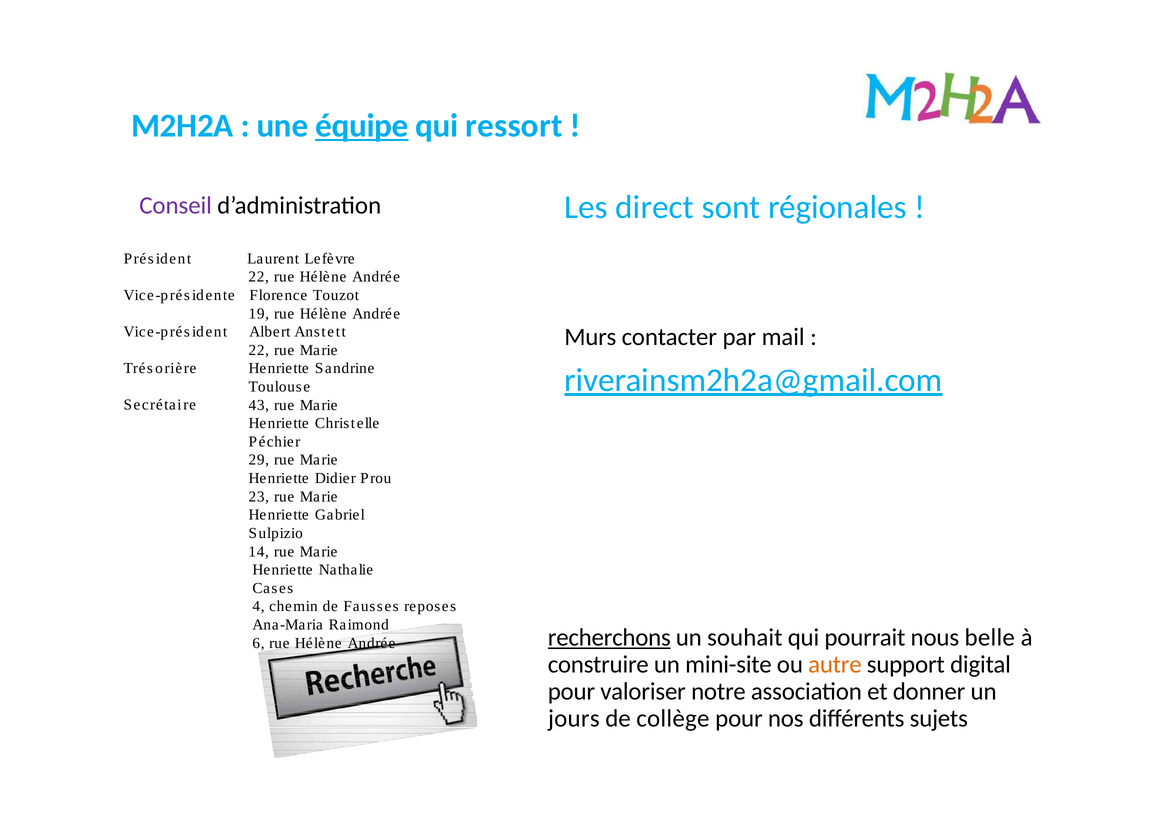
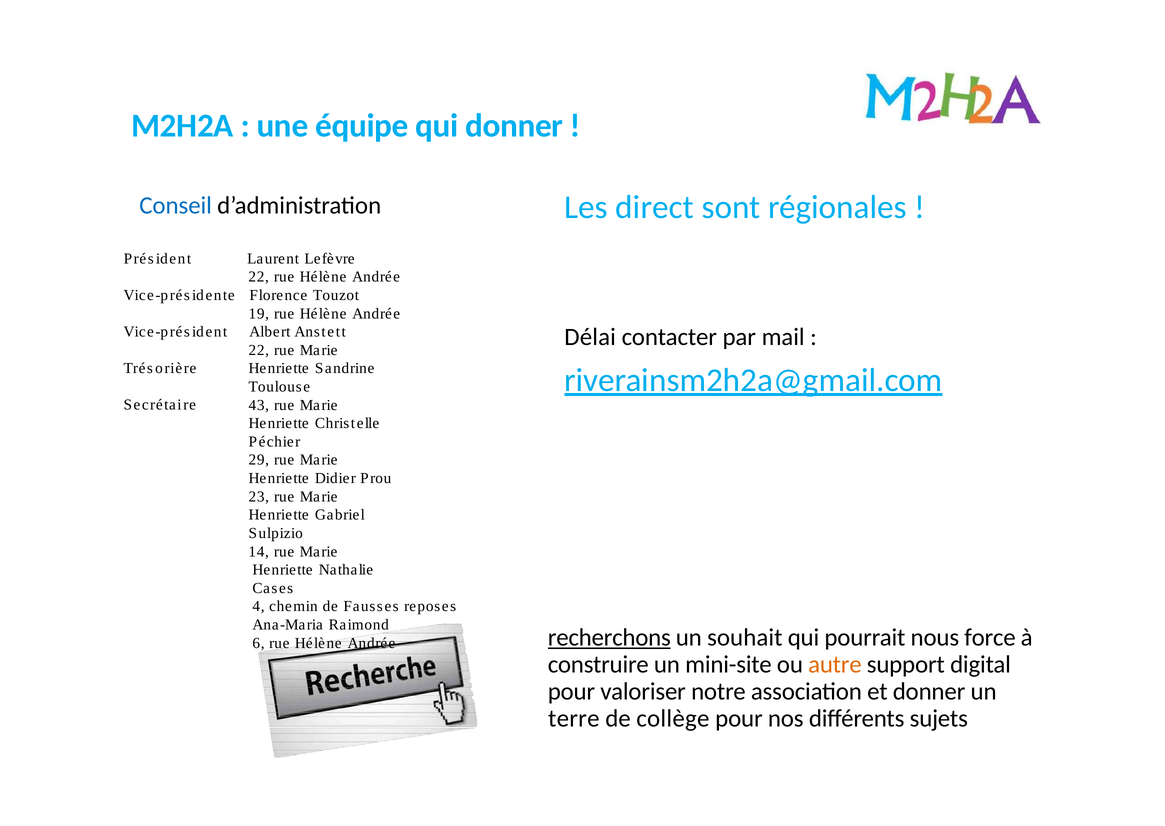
équipe underline: present -> none (362, 126)
qui ressort: ressort -> donner (514, 126)
Conseil colour: purple -> blue (176, 205)
Murs: Murs -> Délai (590, 337)
belle: belle -> force (990, 637)
jours: jours -> terre (574, 718)
